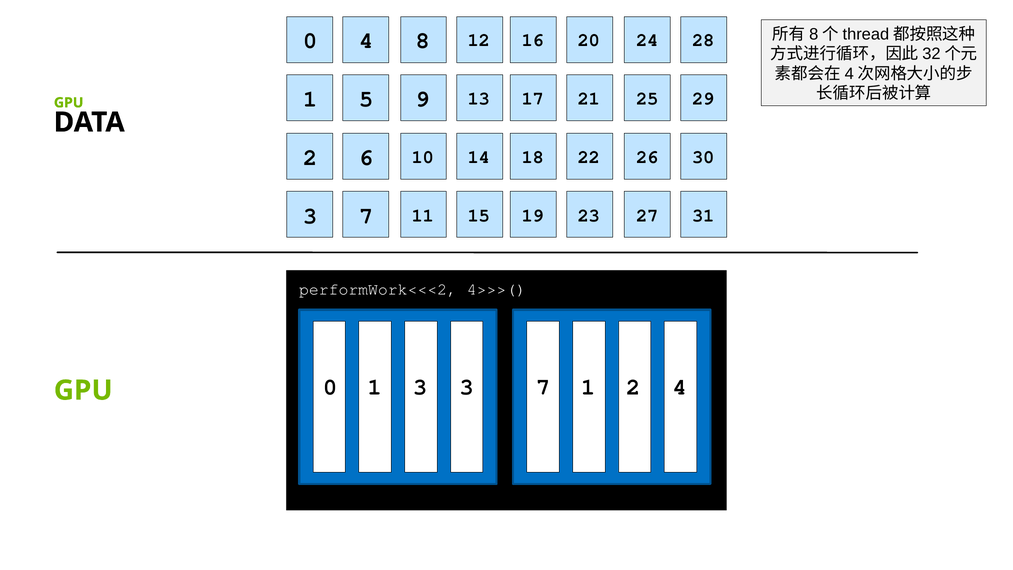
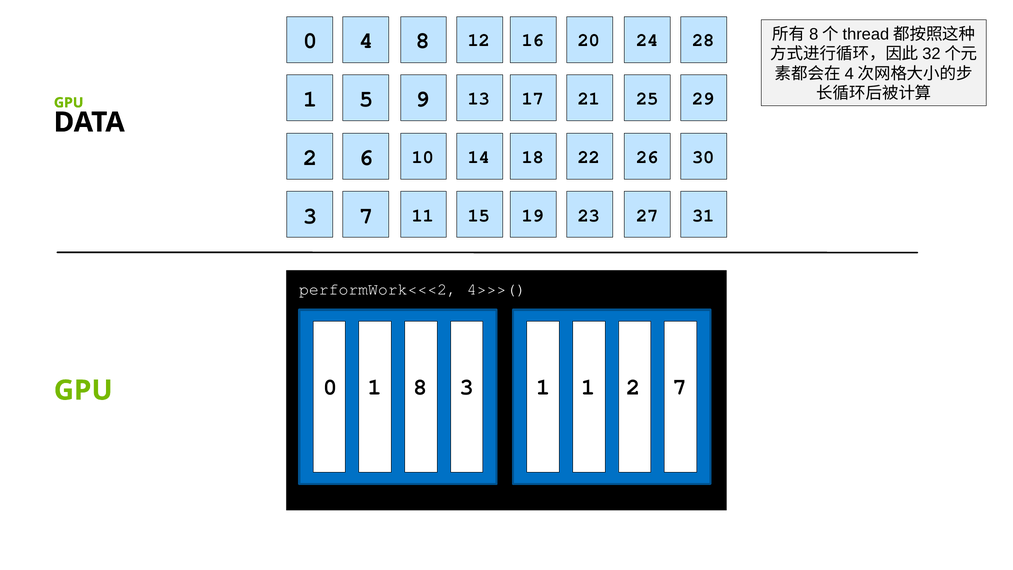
1 3: 3 -> 8 (420, 387)
3 7: 7 -> 1 (543, 387)
2 4: 4 -> 7 (680, 387)
